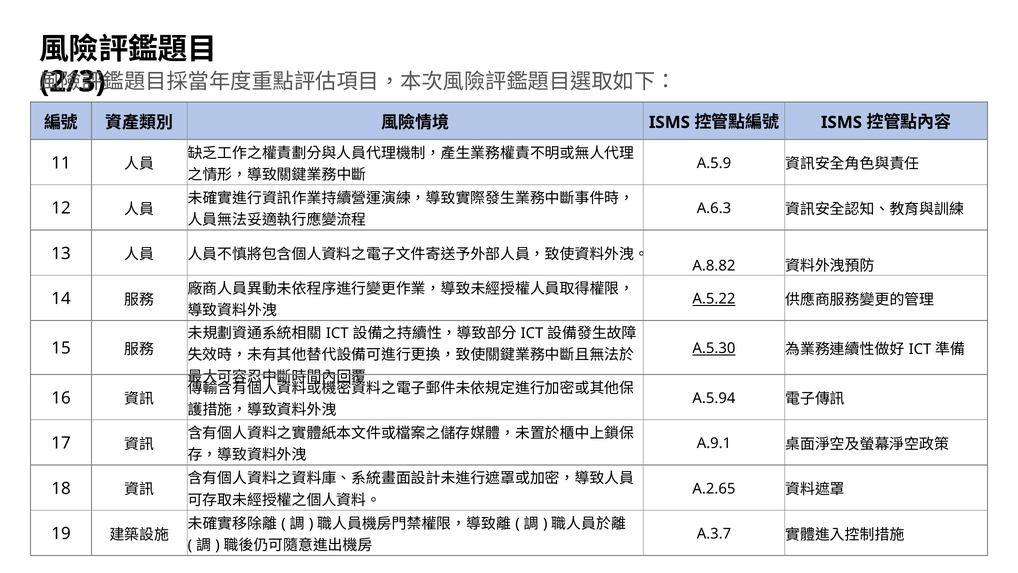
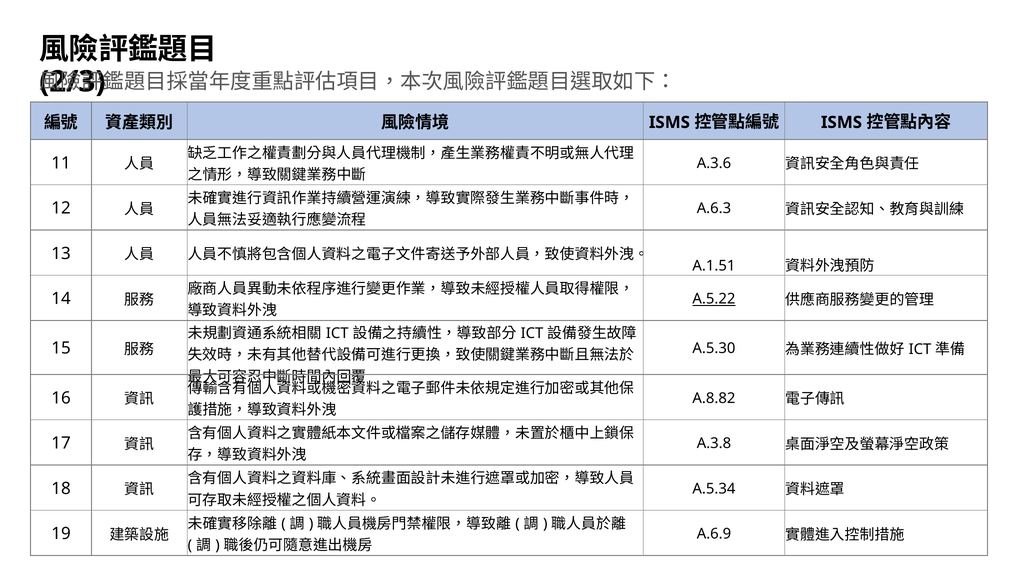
A.5.9: A.5.9 -> A.3.6 (714, 163)
A.8.82: A.8.82 -> A.1.51 (714, 266)
A.5.30 underline: present -> none (714, 348)
A.5.94: A.5.94 -> A.8.82 (714, 398)
A.9.1: A.9.1 -> A.3.8 (714, 443)
A.2.65: A.2.65 -> A.5.34 (714, 488)
A.3.7: A.3.7 -> A.6.9 (714, 534)
